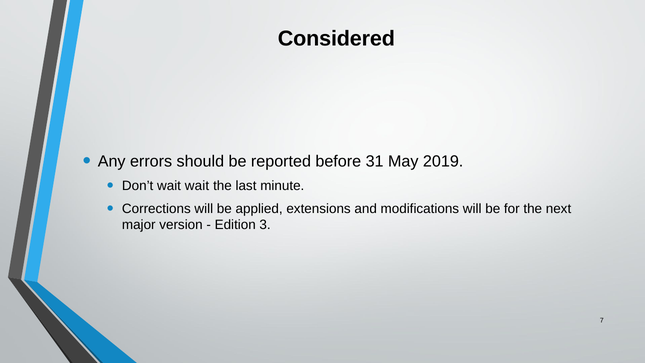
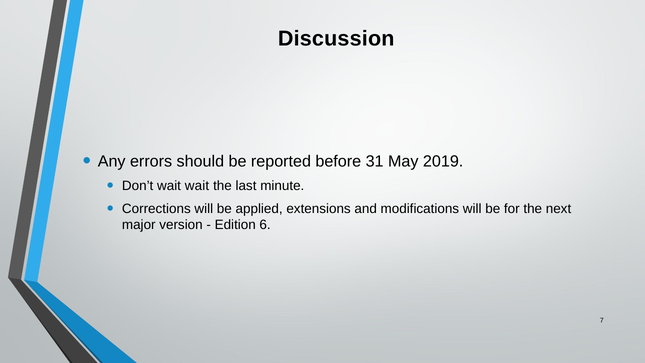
Considered: Considered -> Discussion (336, 39)
3: 3 -> 6 (265, 225)
